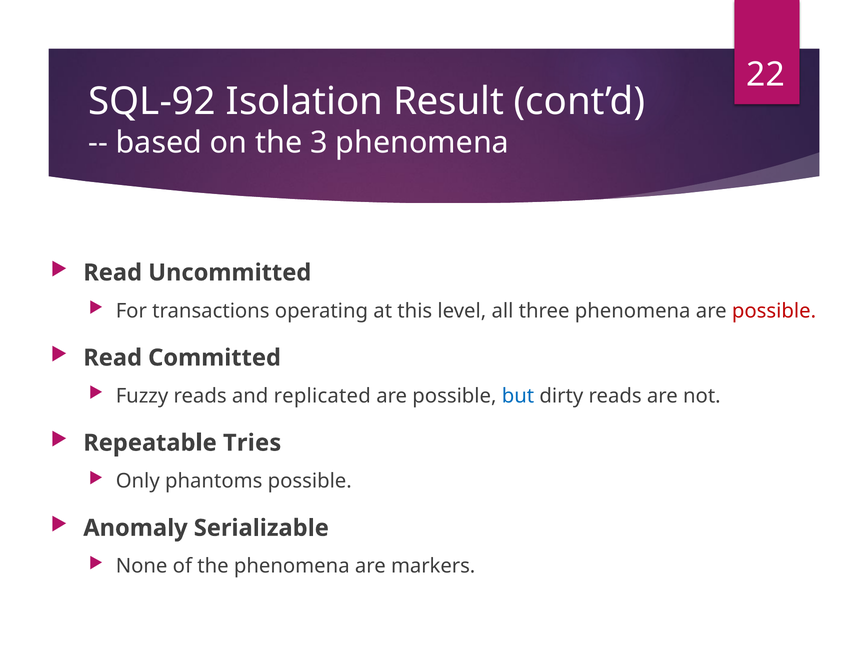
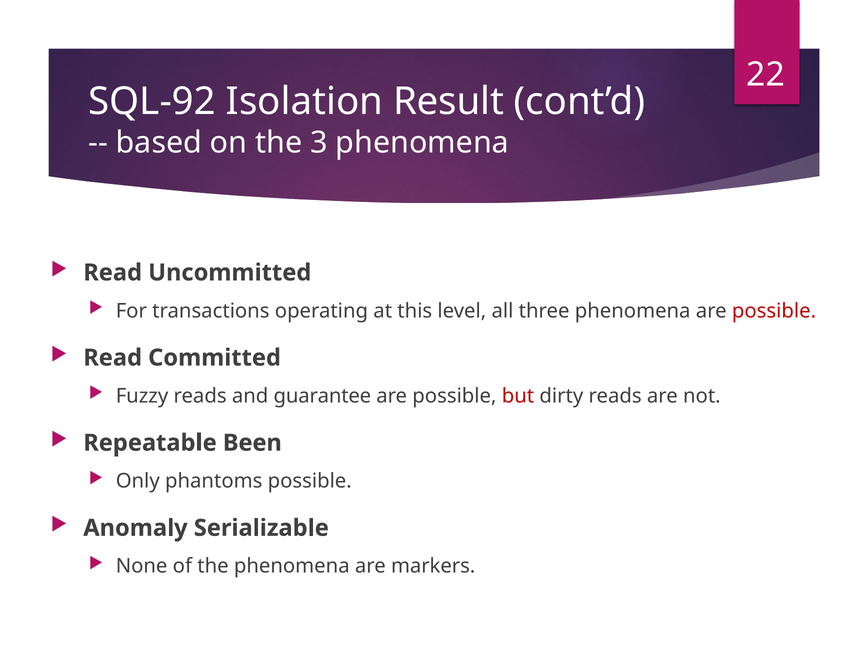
replicated: replicated -> guarantee (322, 396)
but colour: blue -> red (518, 396)
Tries: Tries -> Been (252, 443)
